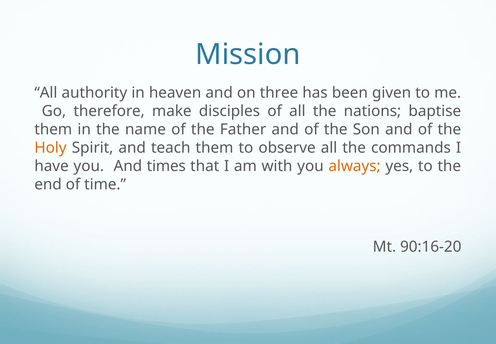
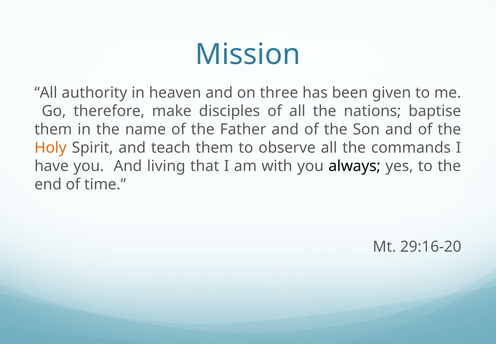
times: times -> living (166, 166)
always colour: orange -> black (355, 166)
90:16-20: 90:16-20 -> 29:16-20 (431, 246)
